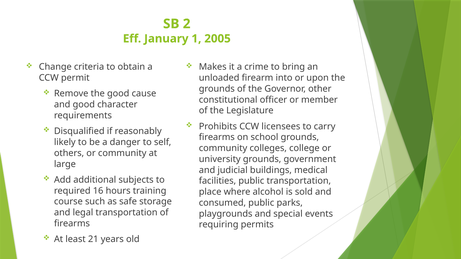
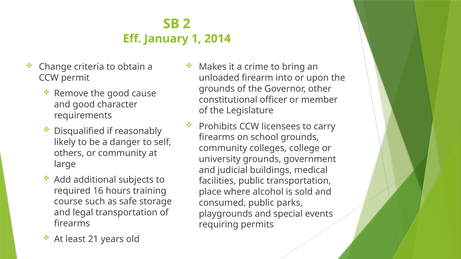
2005: 2005 -> 2014 (218, 39)
